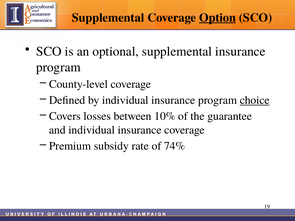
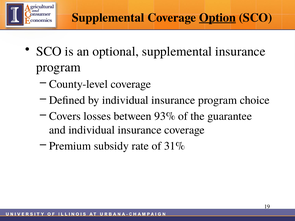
choice underline: present -> none (255, 100)
10%: 10% -> 93% (165, 116)
74%: 74% -> 31% (175, 146)
